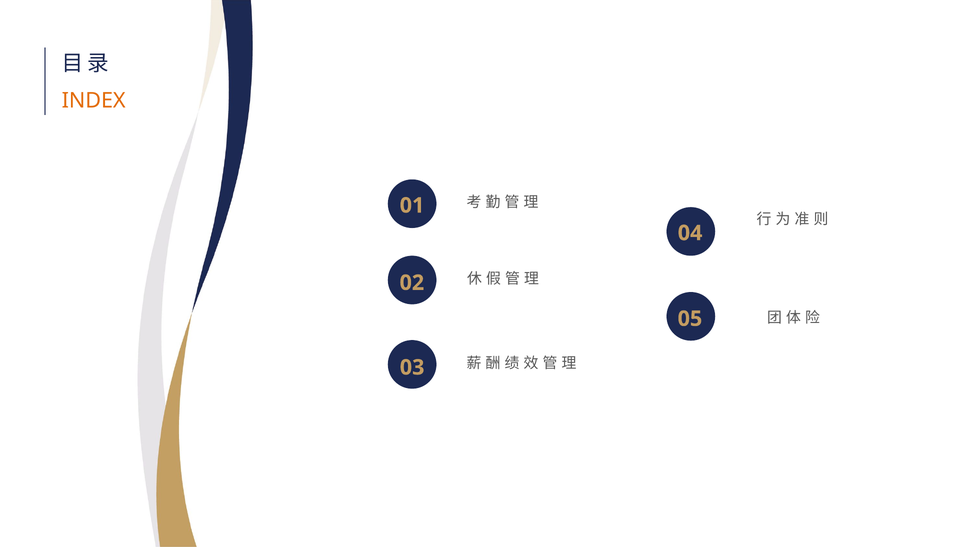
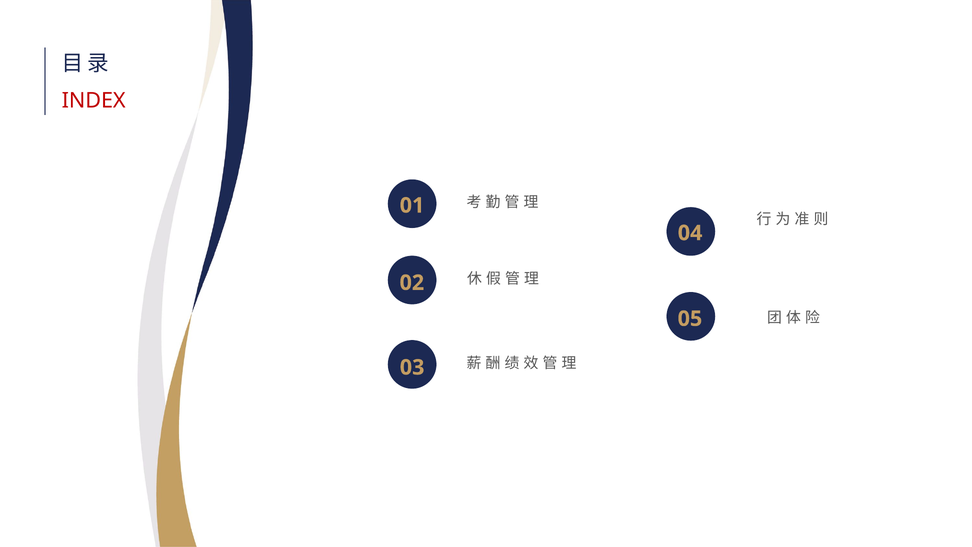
INDEX colour: orange -> red (94, 100)
